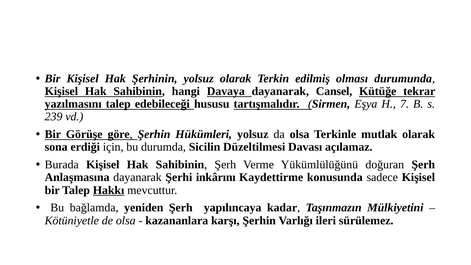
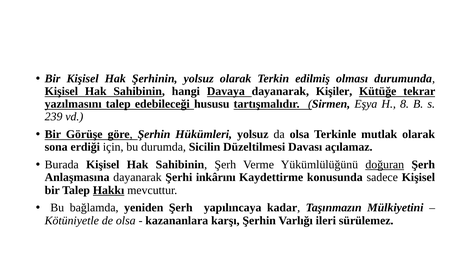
Cansel: Cansel -> Kişiler (334, 91)
7: 7 -> 8 (405, 104)
doğuran underline: none -> present (385, 165)
